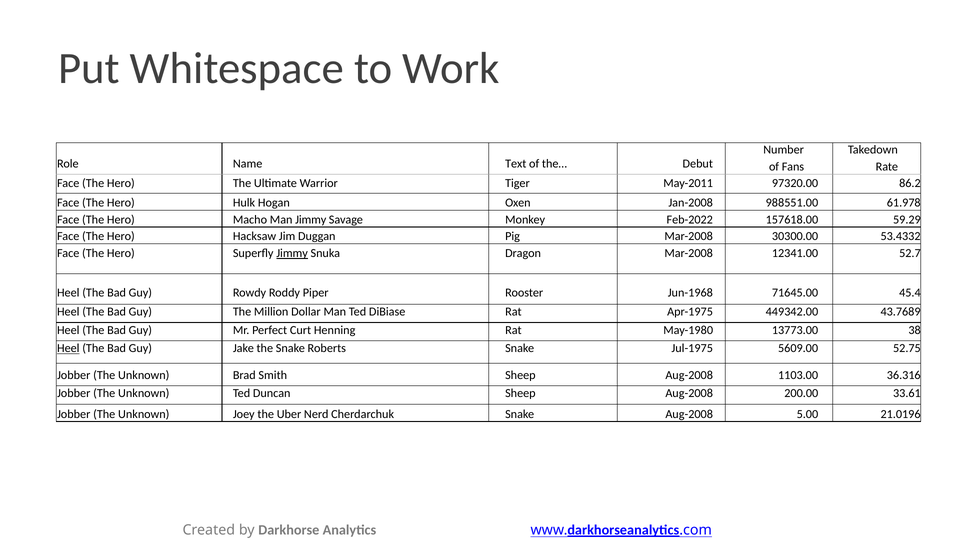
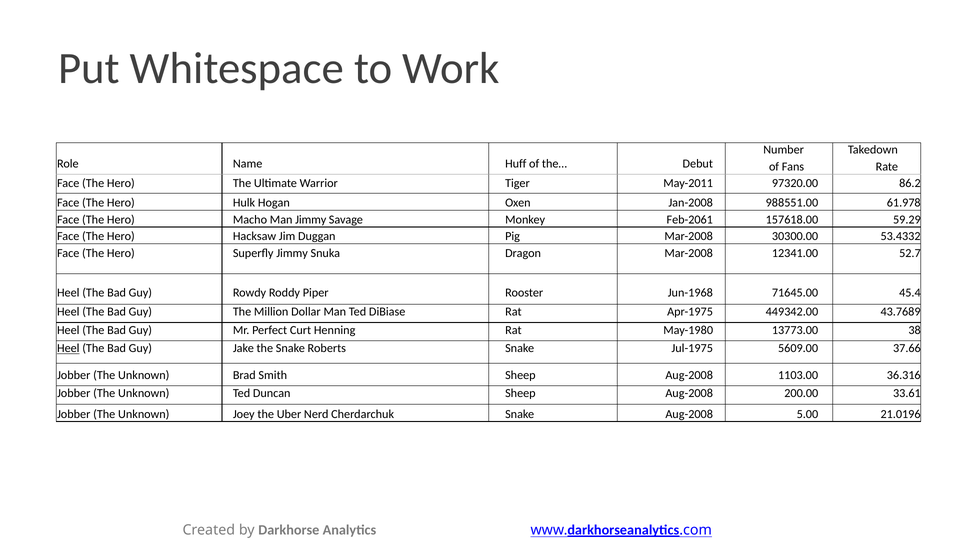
Text: Text -> Huff (516, 164)
Feb-2022: Feb-2022 -> Feb-2061 (690, 219)
Jimmy underline: present -> none (292, 253)
52.75: 52.75 -> 37.66 (907, 348)
